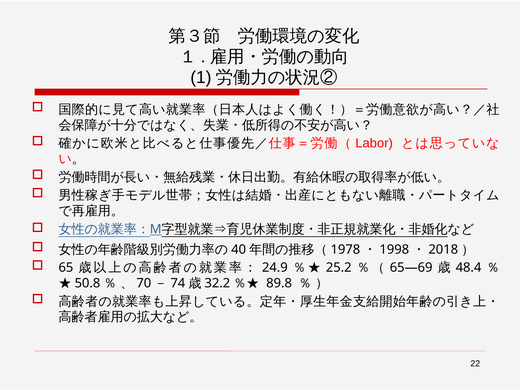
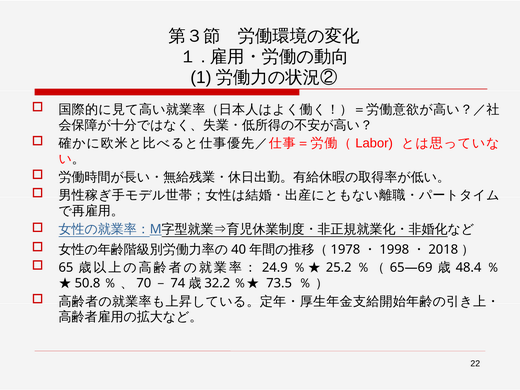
89.8: 89.8 -> 73.5 (279, 283)
